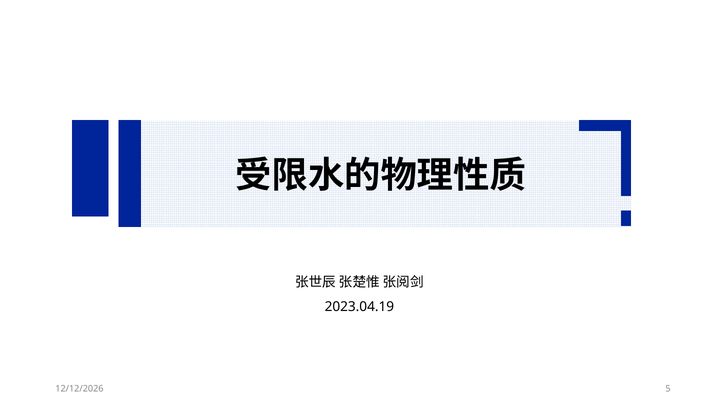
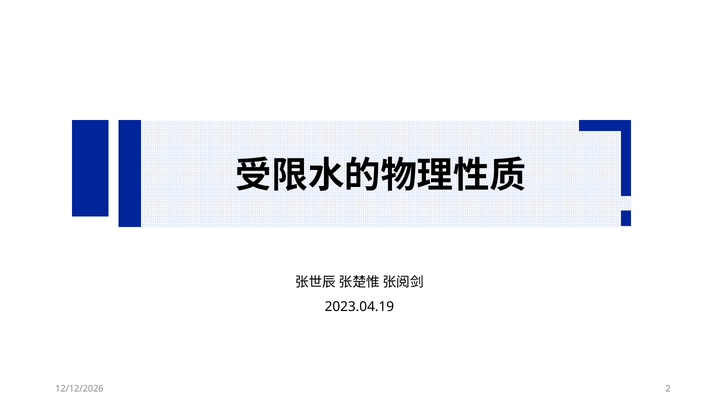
5: 5 -> 2 (668, 389)
